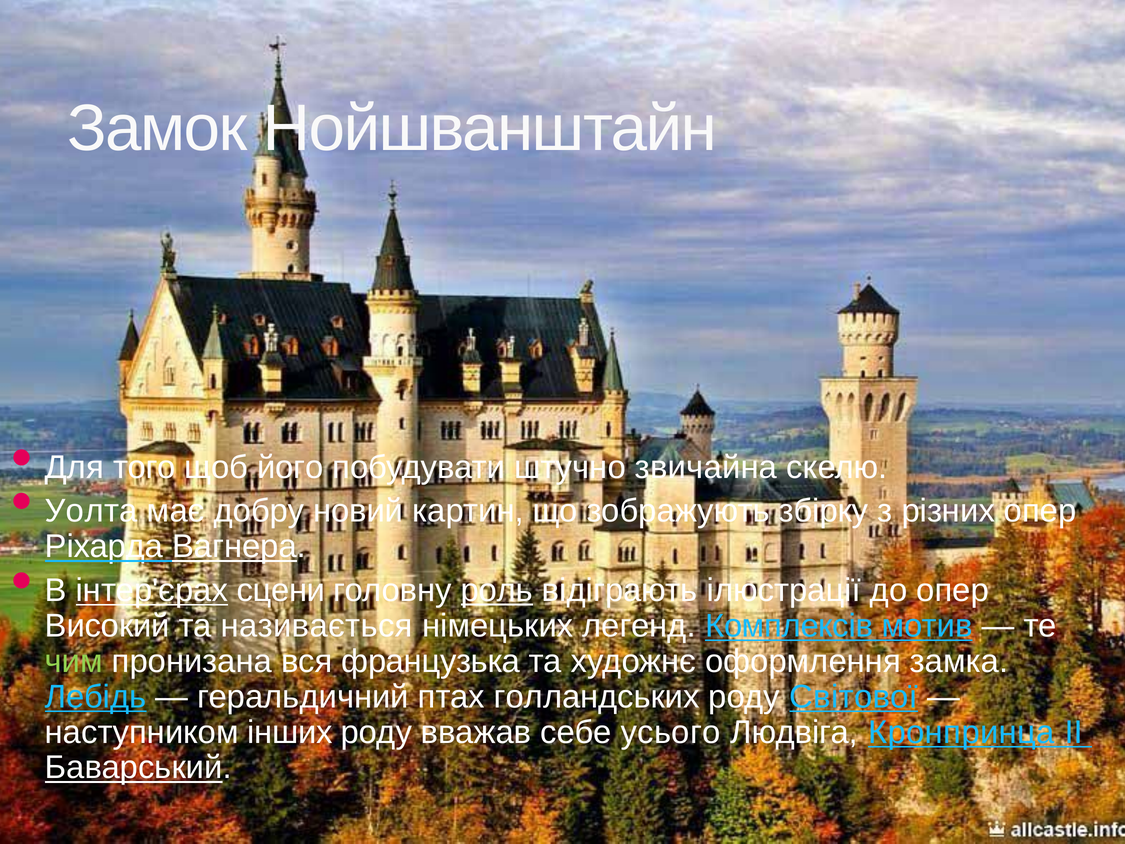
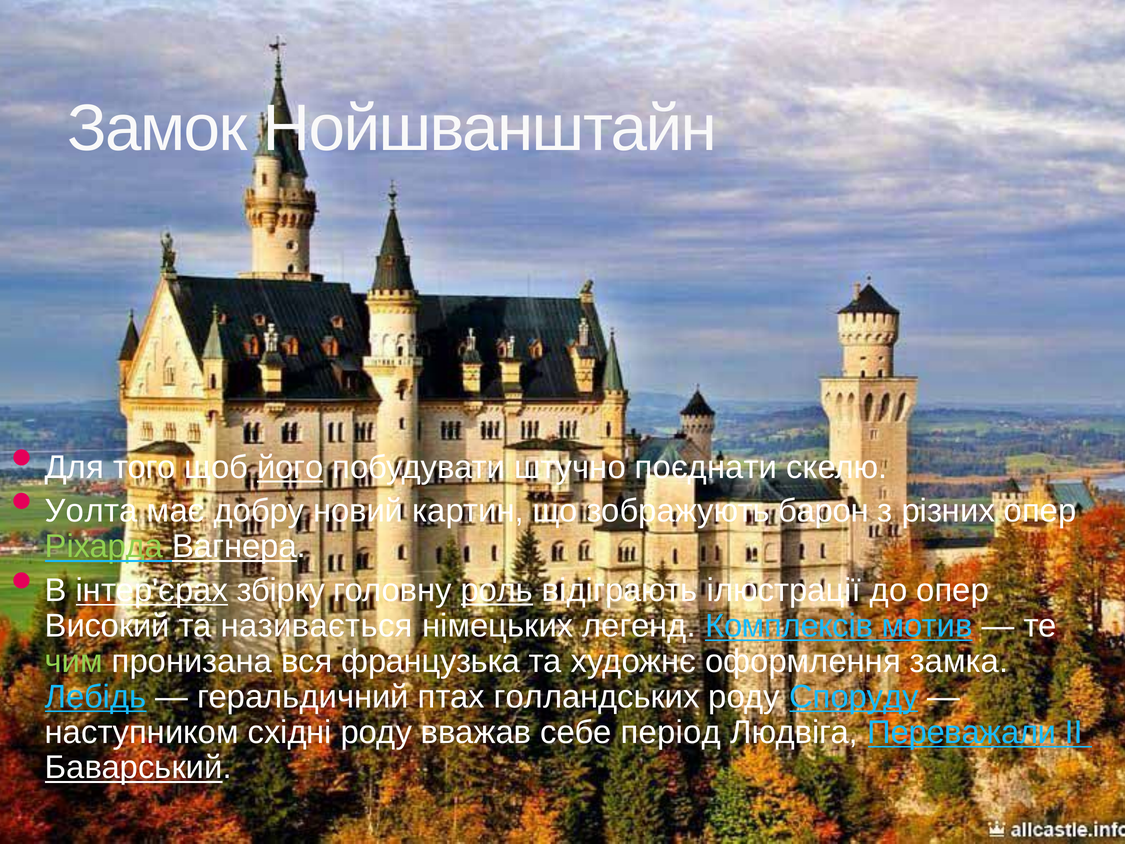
його underline: none -> present (290, 467)
звичайна: звичайна -> поєднати (706, 467)
збірку: збірку -> барон (824, 511)
Ріхарда colour: white -> light green (104, 546)
сцени: сцени -> збірку (281, 590)
Світової: Світової -> Споруду (854, 697)
інших: інших -> східні (290, 732)
усього: усього -> період (671, 732)
Кронпринца: Кронпринца -> Переважали (962, 732)
